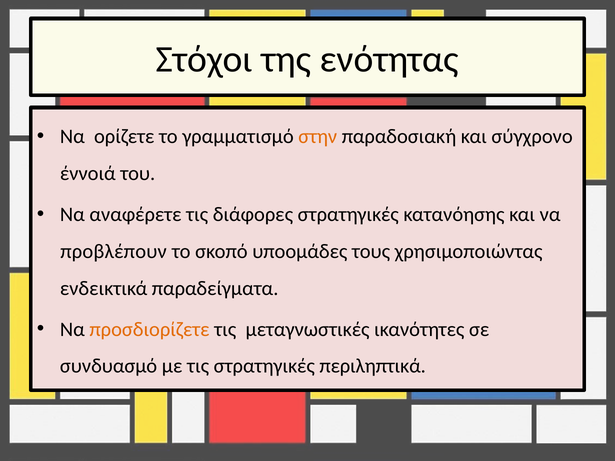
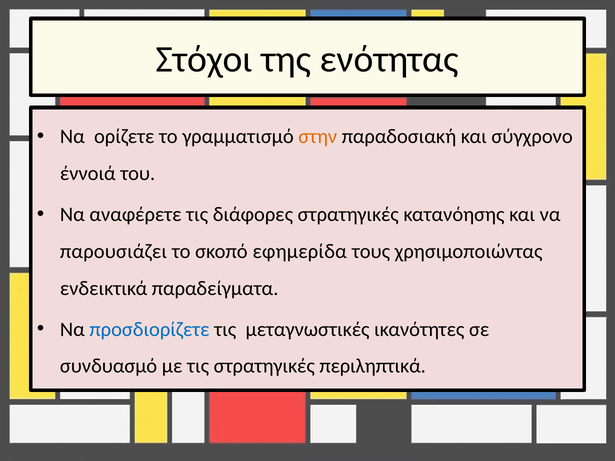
προβλέπουν: προβλέπουν -> παρουσιάζει (114, 252)
υποομάδες: υποομάδες -> εφημερίδα (300, 252)
προσδιορίζετε colour: orange -> blue (149, 329)
